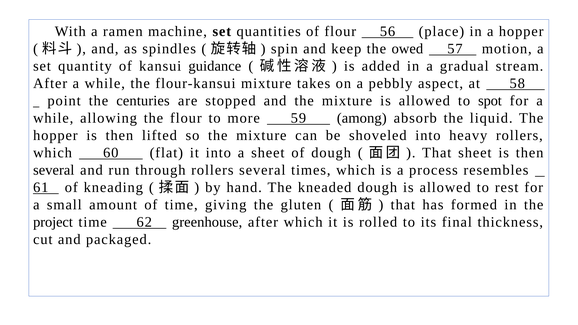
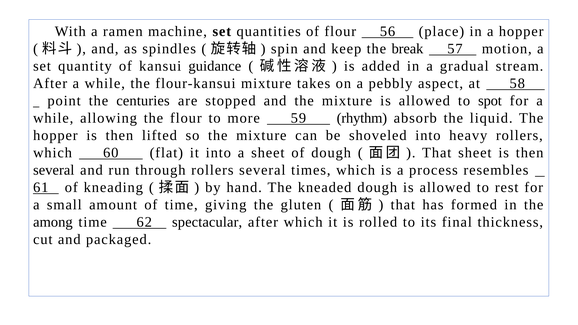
owed: owed -> break (407, 49)
among: among -> rhythm (362, 118)
project: project -> among (53, 222)
greenhouse: greenhouse -> spectacular (207, 222)
